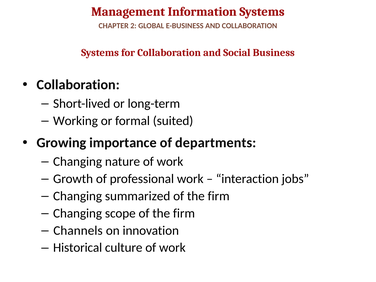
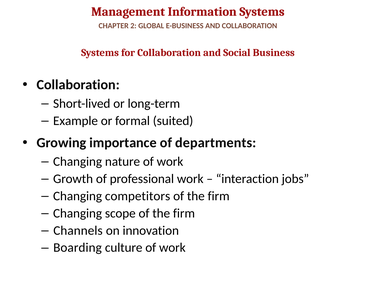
Working: Working -> Example (76, 121)
summarized: summarized -> competitors (138, 196)
Historical: Historical -> Boarding (78, 248)
